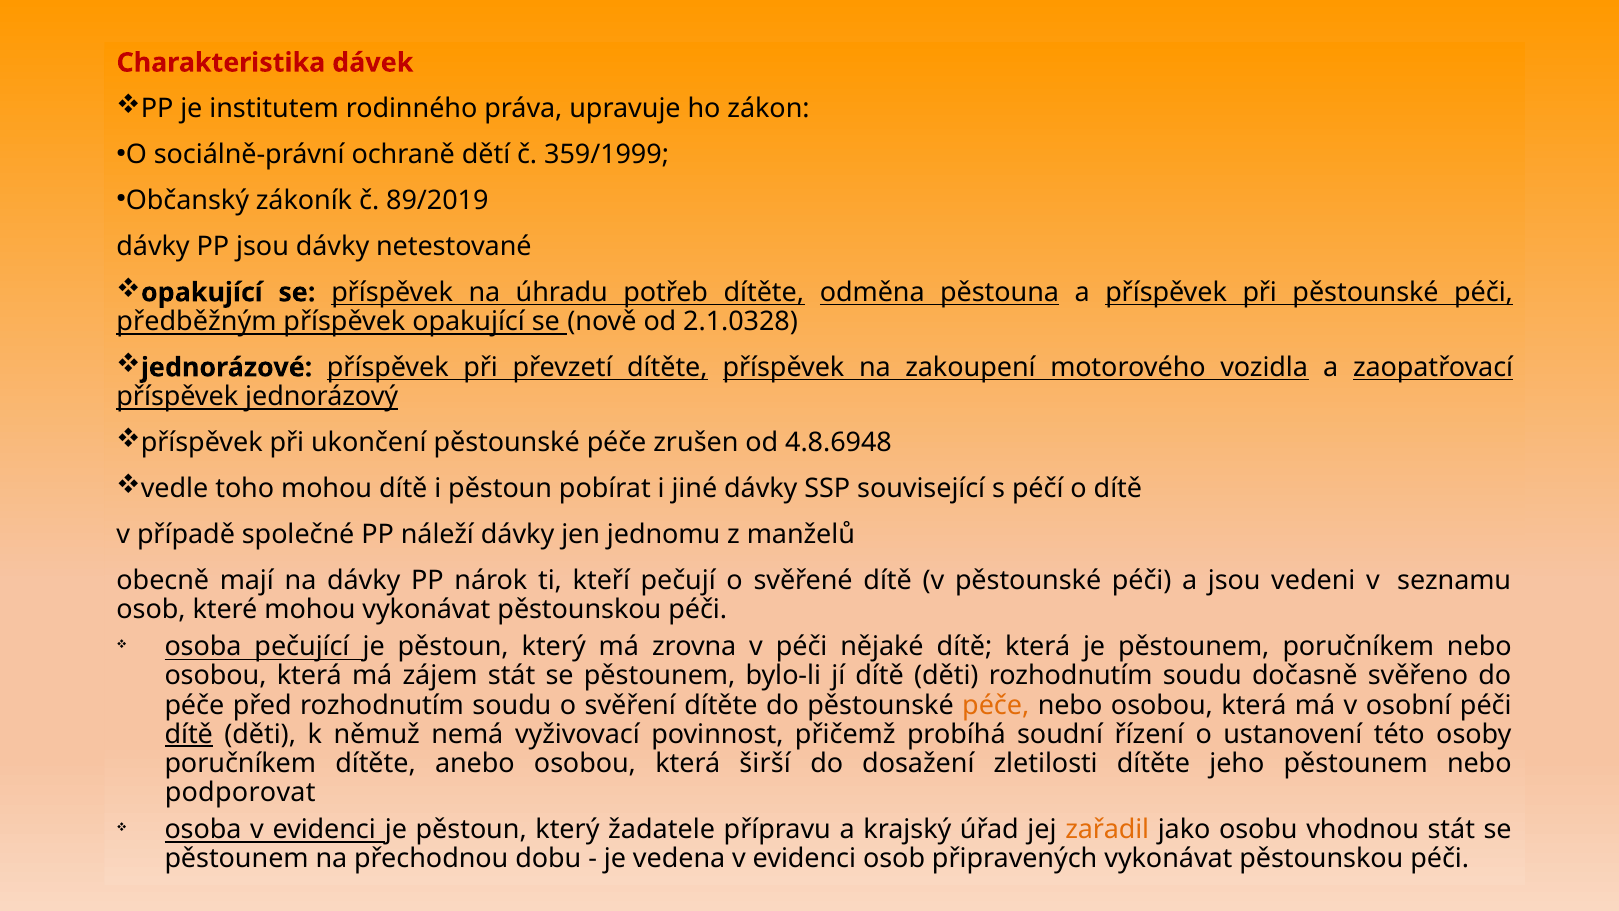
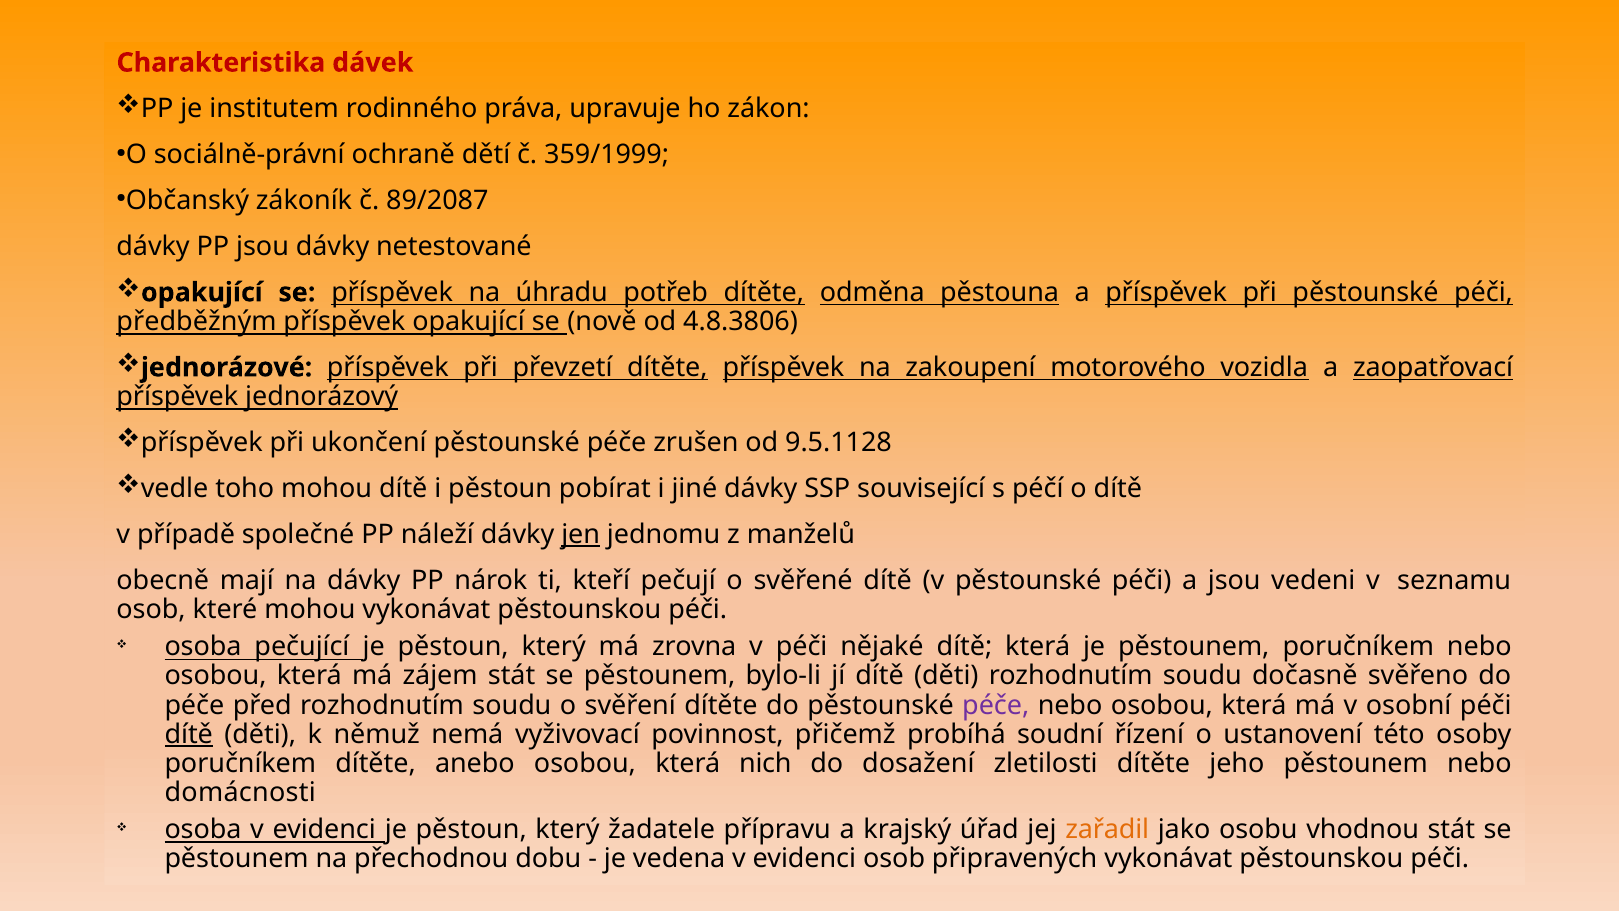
89/2019: 89/2019 -> 89/2087 (437, 200)
2.1.0328: 2.1.0328 -> 4.8.3806 (741, 321)
4.8.6948: 4.8.6948 -> 9.5.1128 (839, 442)
jen underline: none -> present (581, 534)
péče colour: orange -> purple (996, 705)
širší: širší -> nich (765, 763)
podporovat: podporovat -> domácnosti (240, 792)
